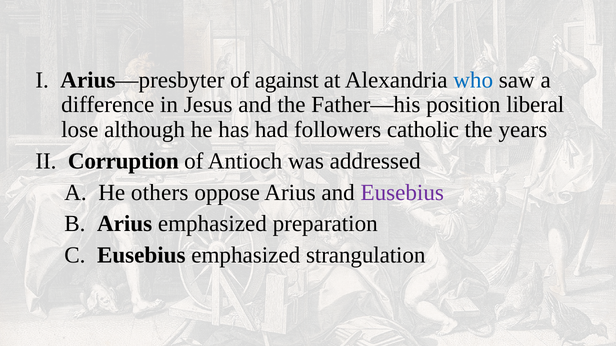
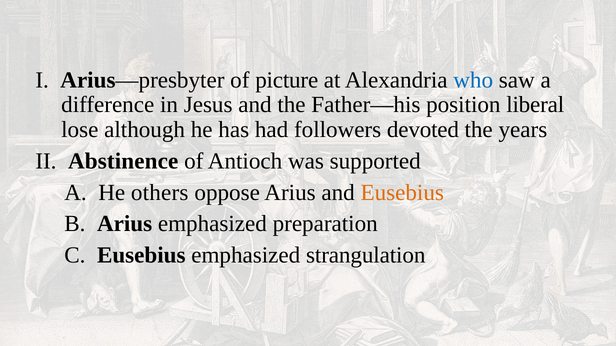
against: against -> picture (287, 80)
catholic: catholic -> devoted (423, 130)
Corruption: Corruption -> Abstinence (123, 161)
addressed: addressed -> supported (375, 161)
Eusebius colour: purple -> orange (402, 193)
